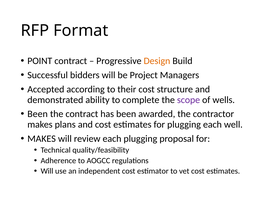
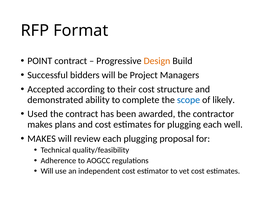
scope colour: purple -> blue (189, 100)
wells: wells -> likely (224, 100)
Been: Been -> Used (38, 114)
